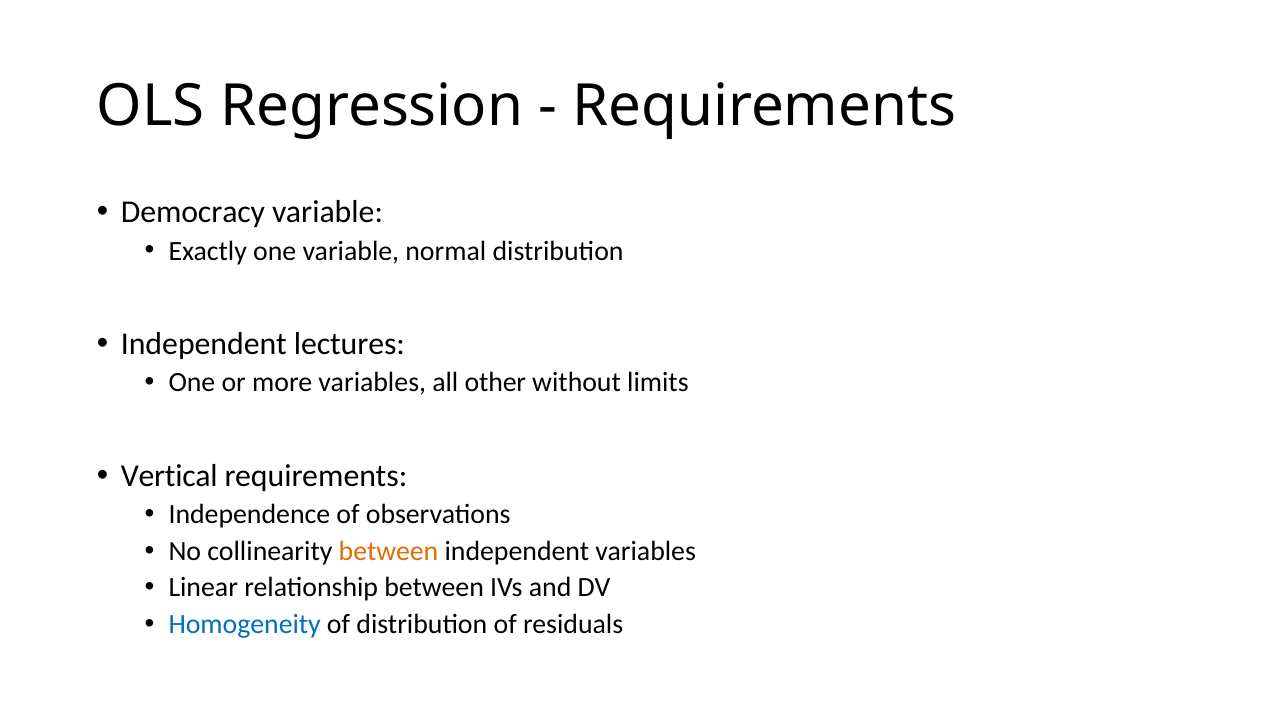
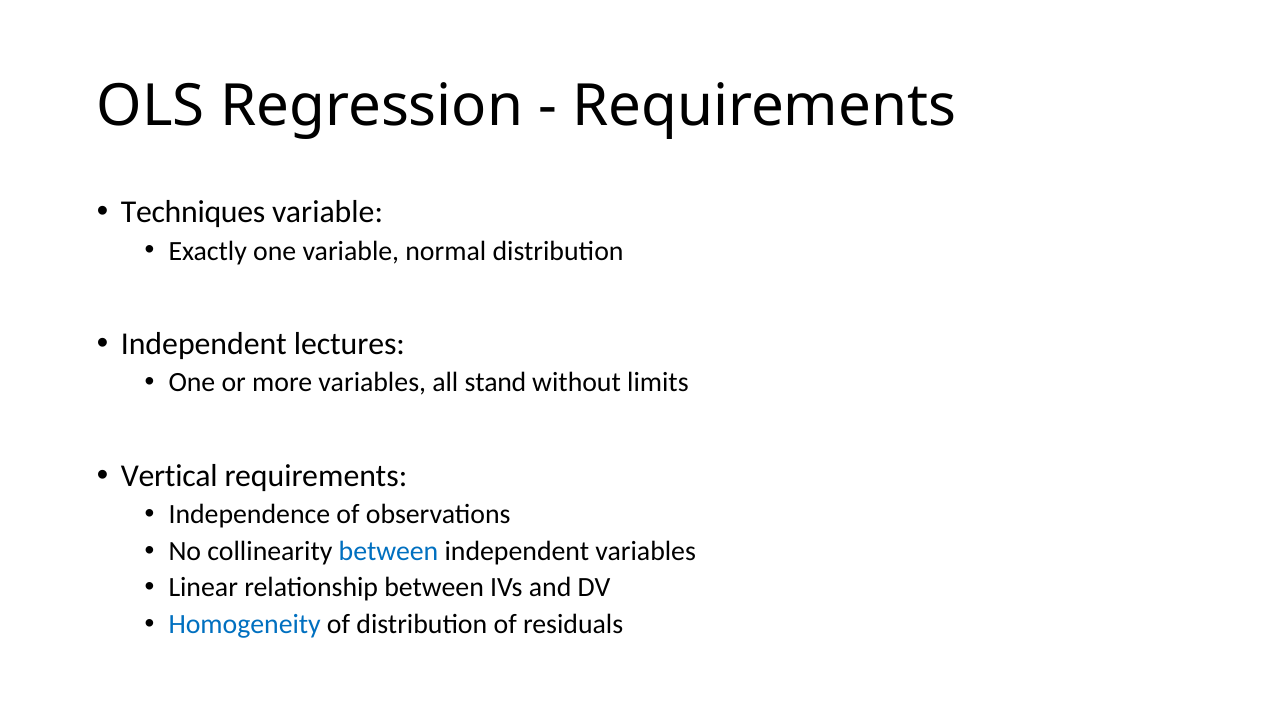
Democracy: Democracy -> Techniques (193, 212)
other: other -> stand (495, 383)
between colour: orange -> blue (389, 551)
